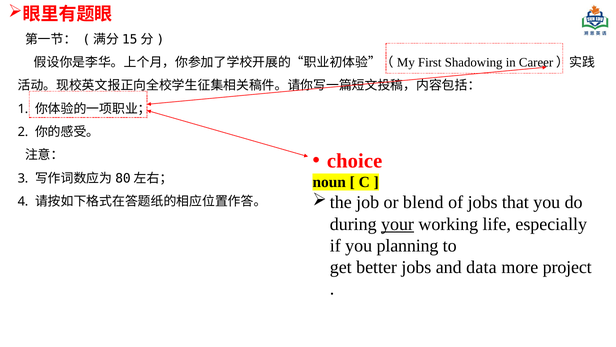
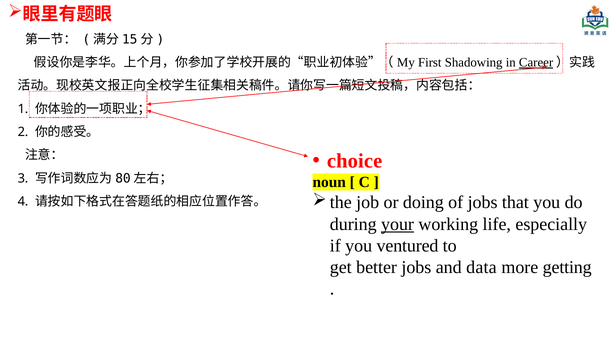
Career underline: none -> present (536, 63)
blend: blend -> doing (423, 202)
planning: planning -> ventured (408, 245)
project: project -> getting (567, 267)
